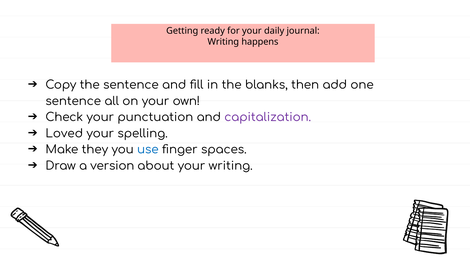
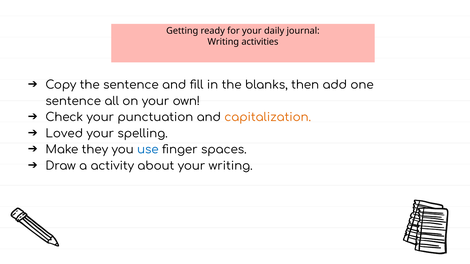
happens: happens -> activities (260, 42)
capitalization colour: purple -> orange (268, 118)
version: version -> activity (112, 166)
